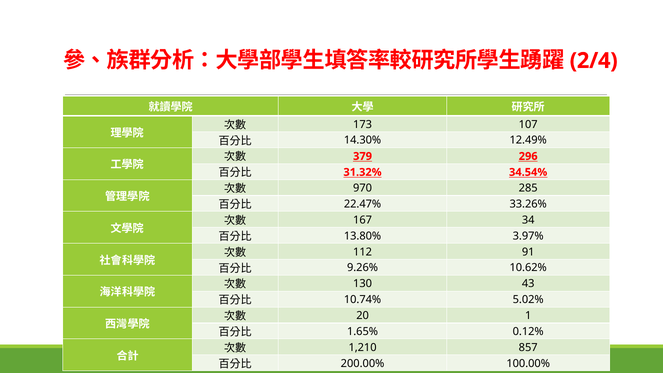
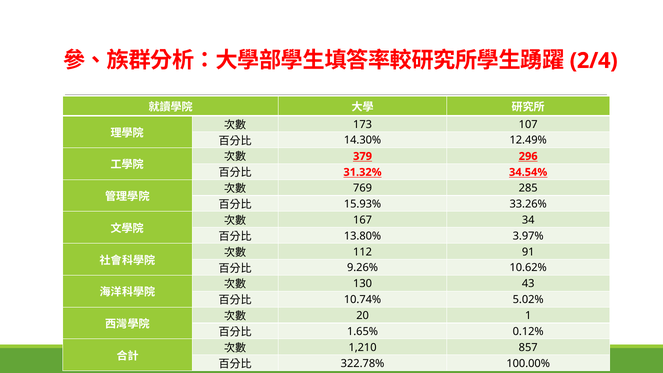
970: 970 -> 769 (363, 188)
22.47%: 22.47% -> 15.93% (363, 204)
200.00%: 200.00% -> 322.78% (363, 363)
